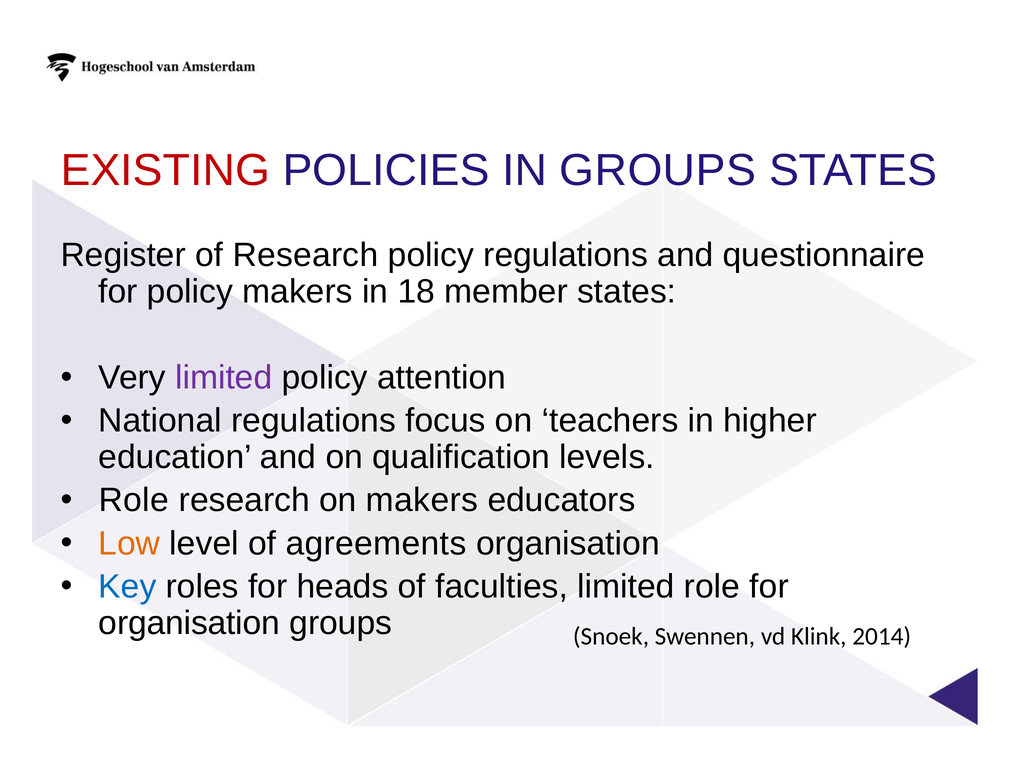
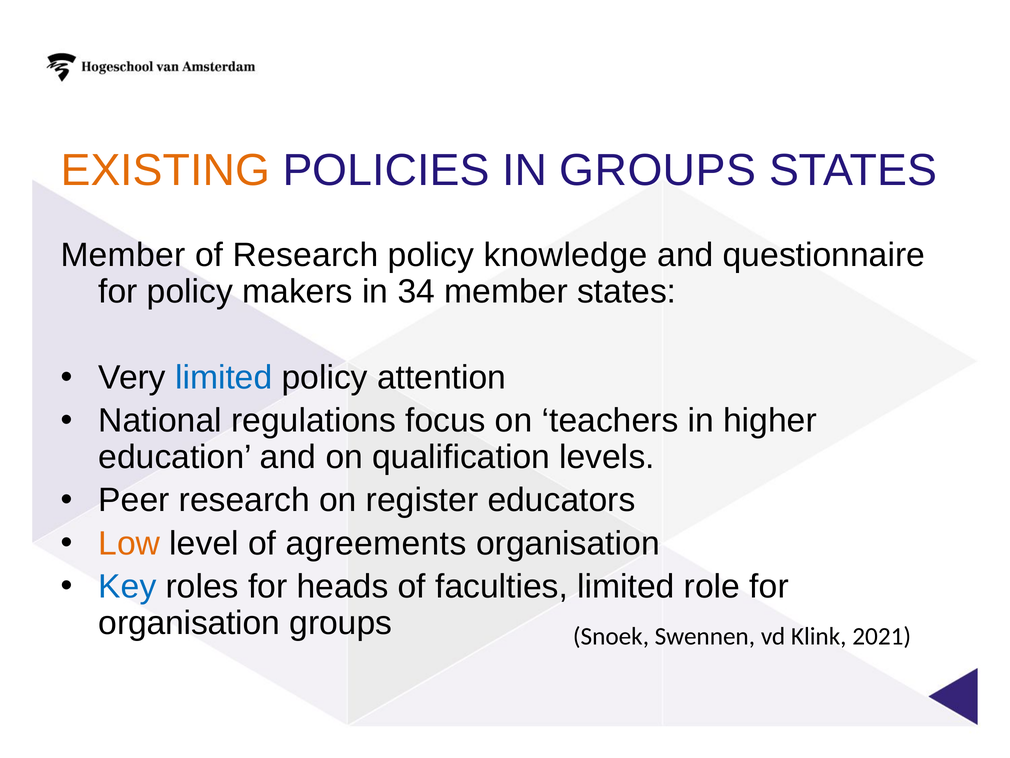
EXISTING colour: red -> orange (165, 170)
Register: Register -> Member (123, 255)
policy regulations: regulations -> knowledge (565, 255)
18: 18 -> 34 (416, 291)
limited colour: purple -> blue (224, 378)
Role: Role -> Peer (134, 500)
on makers: makers -> register (422, 500)
2014: 2014 -> 2021 (882, 636)
